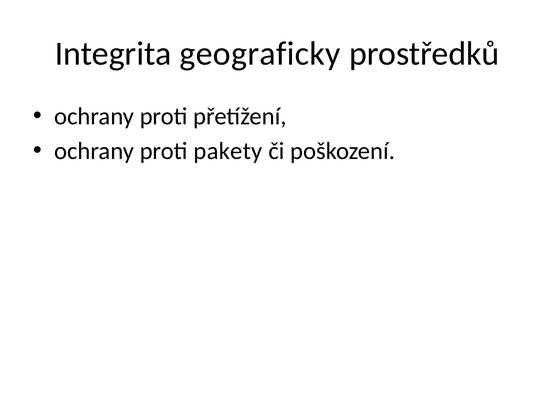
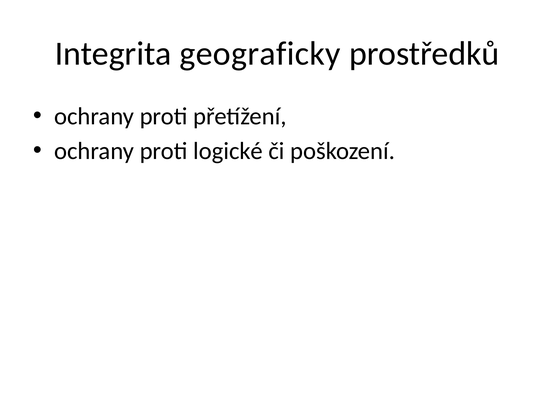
pakety: pakety -> logické (228, 151)
